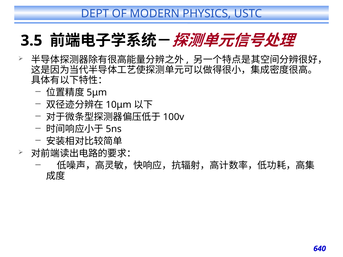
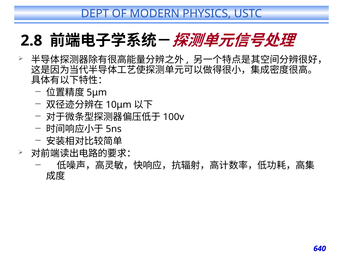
3.5: 3.5 -> 2.8 (31, 41)
